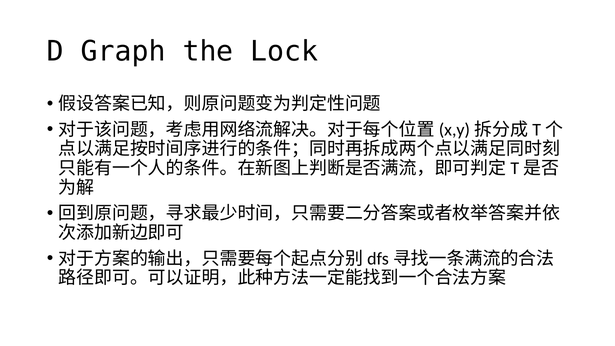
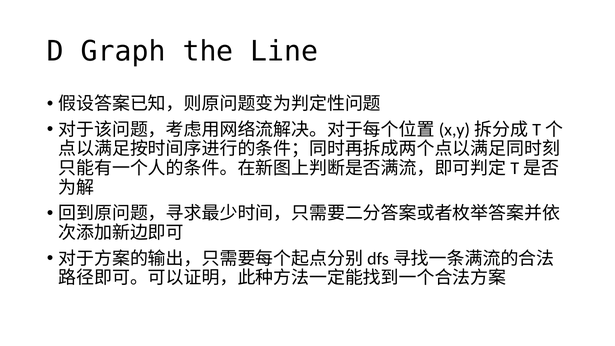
Lock: Lock -> Line (284, 52)
